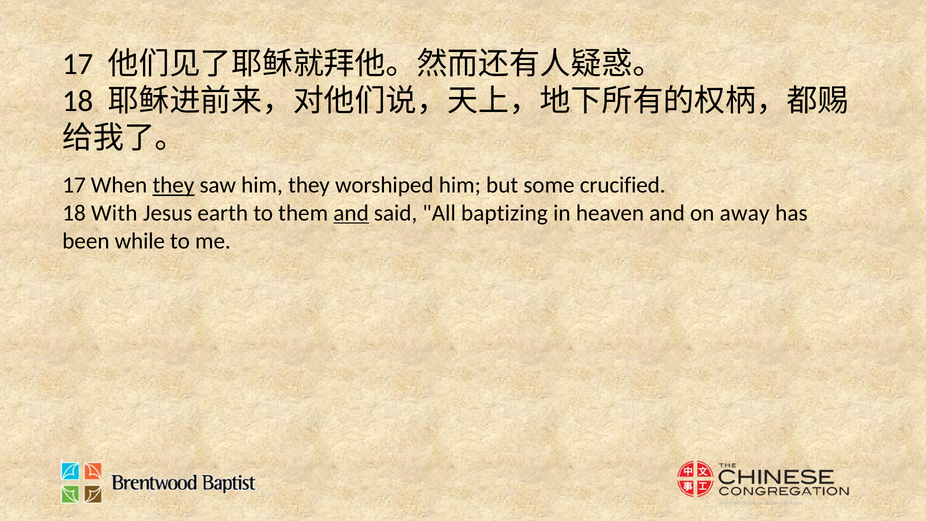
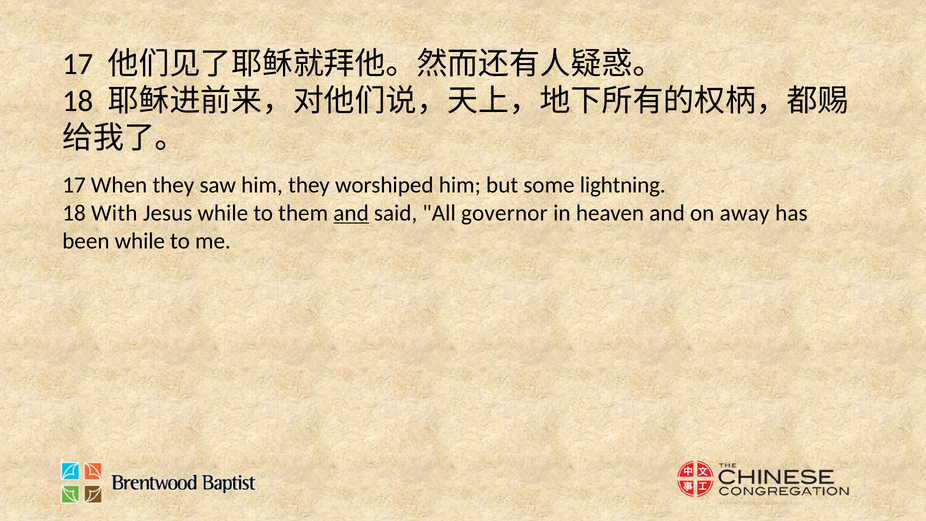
they underline: present -> none (173, 185)
crucified: crucified -> lightning (623, 185)
Jesus earth: earth -> while (223, 213)
baptizing: baptizing -> governor (504, 213)
